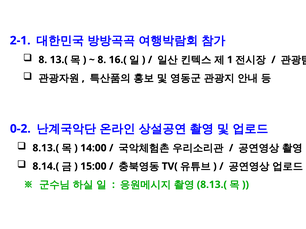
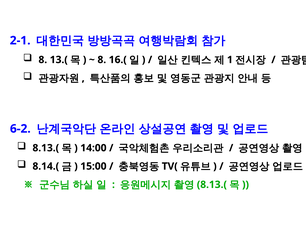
0-2: 0-2 -> 6-2 (20, 129)
